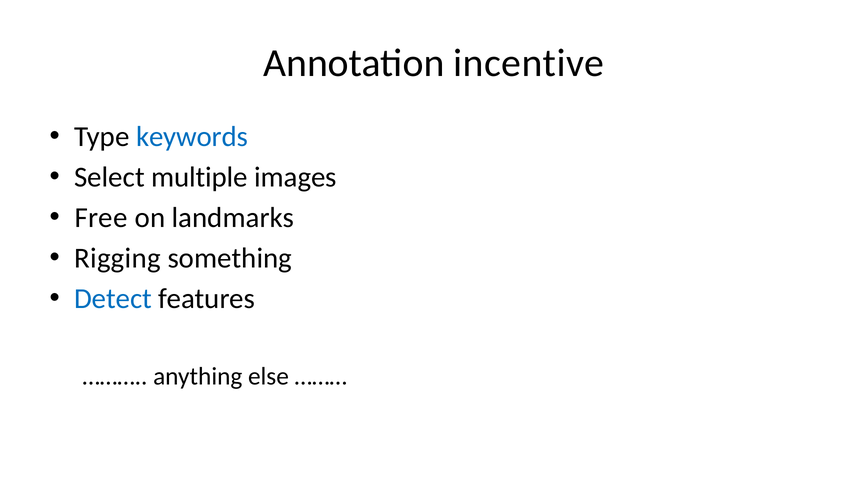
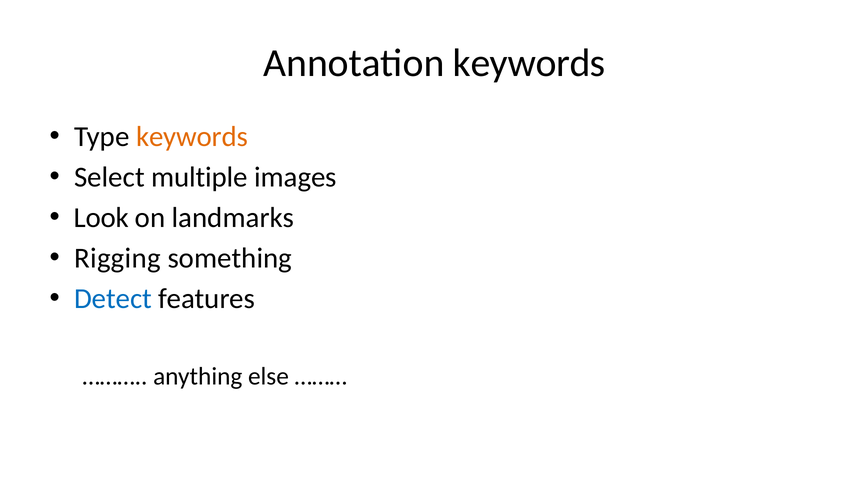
Annotation incentive: incentive -> keywords (529, 63)
keywords colour: blue -> orange (192, 137)
Free: Free -> Look (101, 218)
